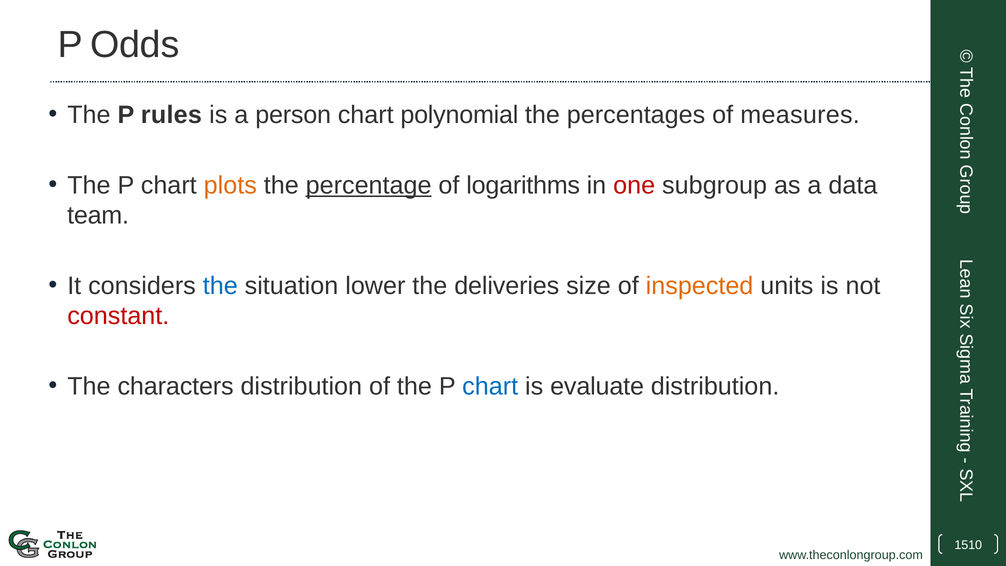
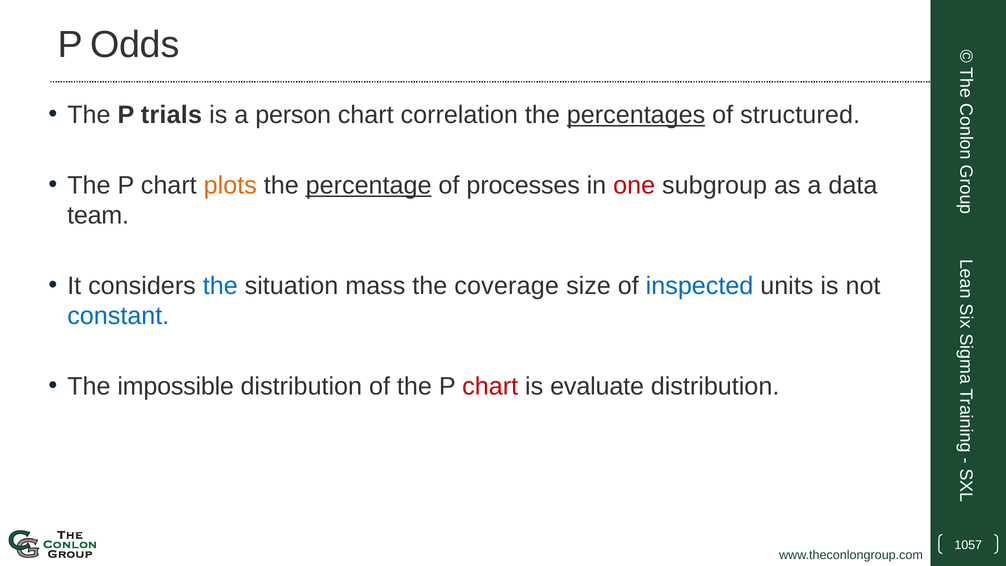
rules: rules -> trials (171, 115)
polynomial: polynomial -> correlation (459, 115)
percentages underline: none -> present (636, 115)
measures: measures -> structured (800, 115)
logarithms: logarithms -> processes (523, 185)
lower: lower -> mass (375, 286)
deliveries: deliveries -> coverage (507, 286)
inspected colour: orange -> blue (700, 286)
constant colour: red -> blue (118, 316)
characters: characters -> impossible (176, 386)
chart colour: blue -> red (490, 386)
1510: 1510 -> 1057 (968, 545)
